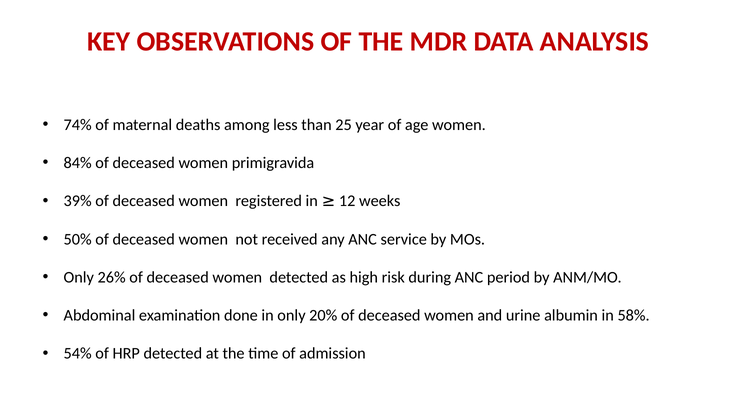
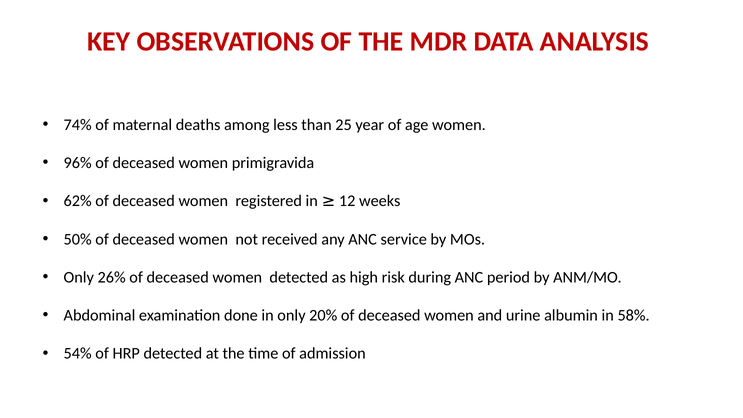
84%: 84% -> 96% (78, 163)
39%: 39% -> 62% (78, 201)
